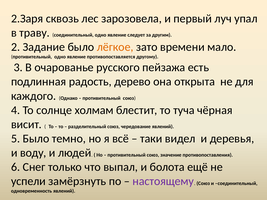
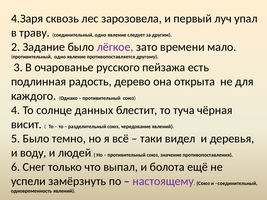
2.Заря: 2.Заря -> 4.Заря (27, 19)
лёгкое colour: orange -> purple (115, 47)
холмам: холмам -> данных (94, 110)
